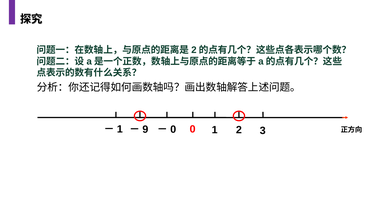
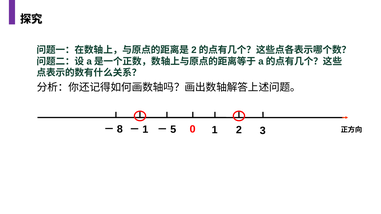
1: 1 -> 8 (120, 129)
9: 9 -> 1 (145, 130)
0: 0 -> 5 (173, 130)
